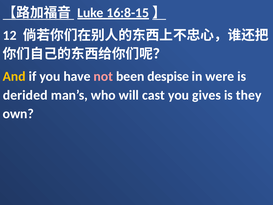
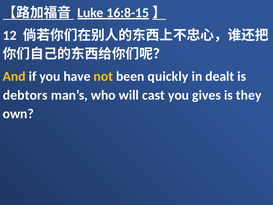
not colour: pink -> yellow (103, 76)
despise: despise -> quickly (168, 76)
were: were -> dealt (220, 76)
derided: derided -> debtors (25, 95)
